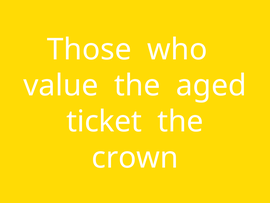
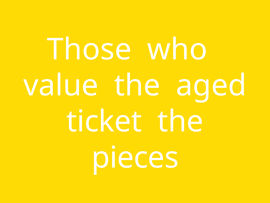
crown: crown -> pieces (135, 157)
